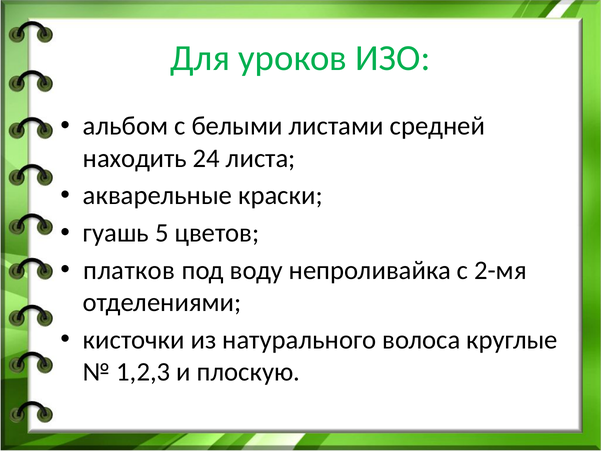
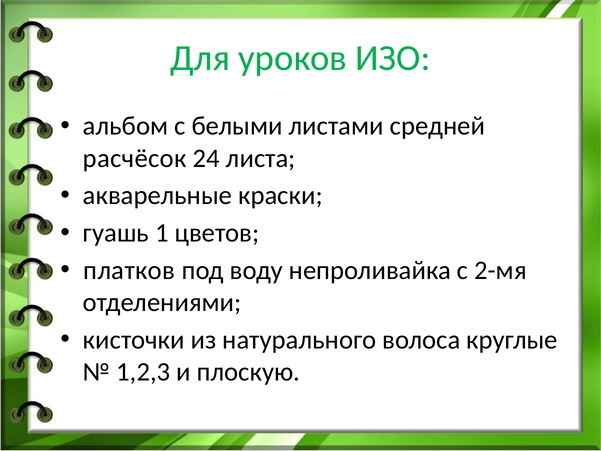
находить: находить -> расчёсок (135, 158)
5: 5 -> 1 (162, 233)
